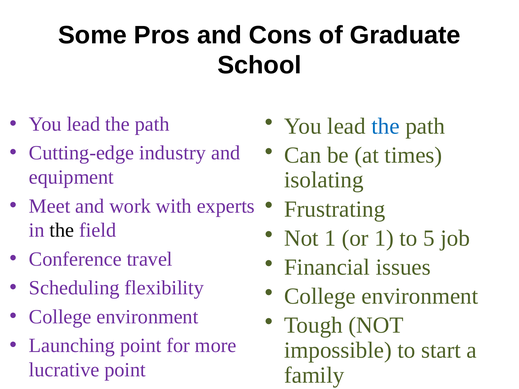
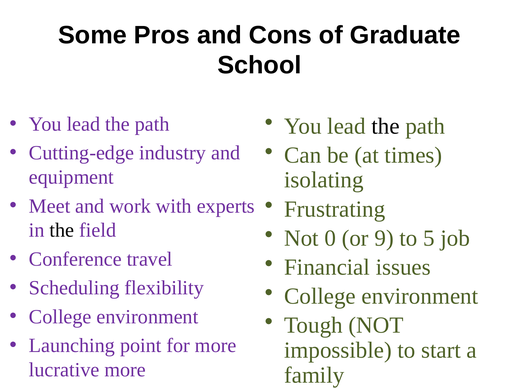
the colour: blue -> black (386, 126)
Not 1: 1 -> 0 (330, 238)
or 1: 1 -> 9 (384, 238)
lucrative point: point -> more (125, 370)
